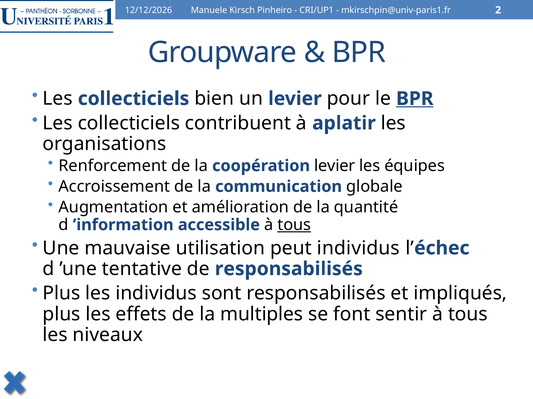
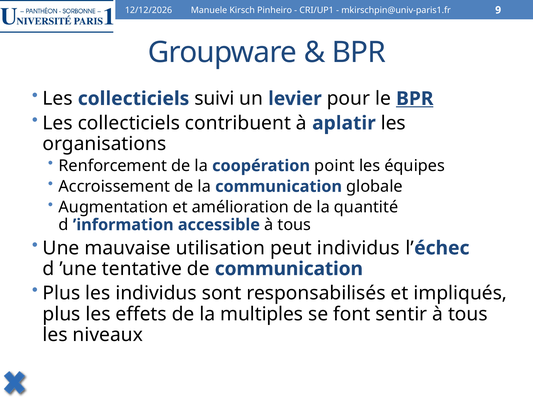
2: 2 -> 9 (498, 10)
bien: bien -> suivi (214, 99)
coopération levier: levier -> point (335, 166)
tous underline: present -> none (294, 225)
de responsabilisés: responsabilisés -> communication (289, 269)
